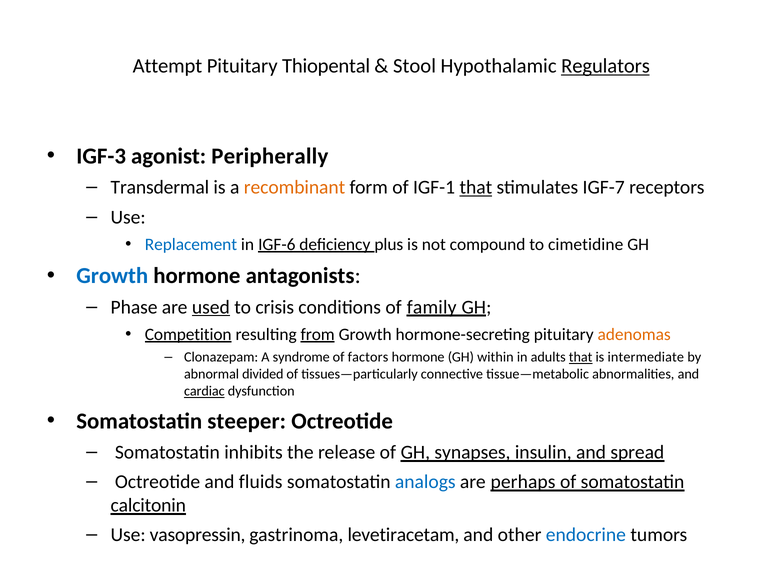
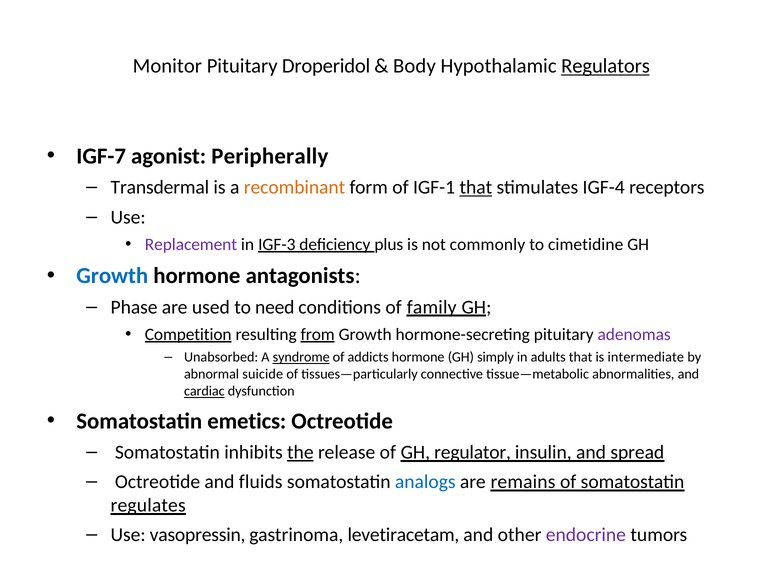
Attempt: Attempt -> Monitor (167, 66)
Thiopental: Thiopental -> Droperidol (326, 66)
Stool: Stool -> Body (414, 66)
IGF-3: IGF-3 -> IGF-7 (101, 156)
IGF-7: IGF-7 -> IGF-4 (604, 188)
Replacement colour: blue -> purple (191, 244)
IGF-6: IGF-6 -> IGF-3 (277, 244)
compound: compound -> commonly (487, 244)
used underline: present -> none (211, 307)
crisis: crisis -> need (275, 307)
adenomas colour: orange -> purple (634, 334)
Clonazepam: Clonazepam -> Unabsorbed (221, 357)
syndrome underline: none -> present (301, 357)
factors: factors -> addicts (368, 357)
within: within -> simply (495, 357)
that underline: present -> none (581, 357)
divided: divided -> suicide (263, 374)
steeper: steeper -> emetics (247, 421)
the underline: none -> present (300, 453)
synapses: synapses -> regulator (473, 453)
perhaps: perhaps -> remains (523, 482)
calcitonin: calcitonin -> regulates (148, 506)
endocrine colour: blue -> purple (586, 535)
